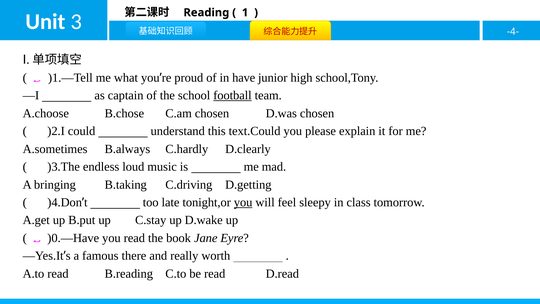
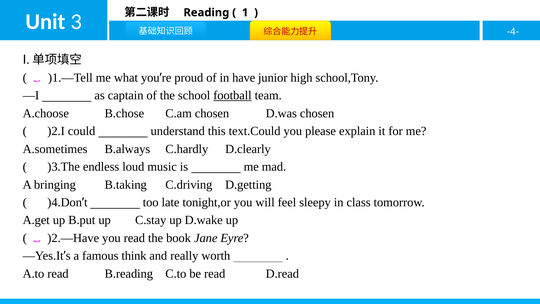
you underline: present -> none (243, 202)
)0.—Have: )0.—Have -> )2.—Have (73, 238)
there: there -> think (134, 256)
